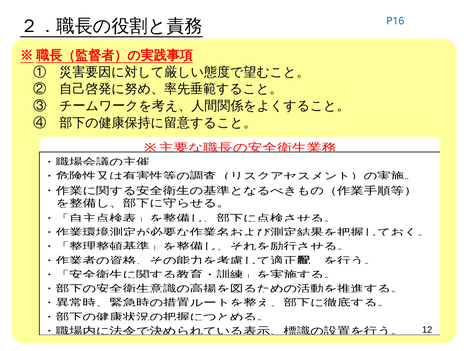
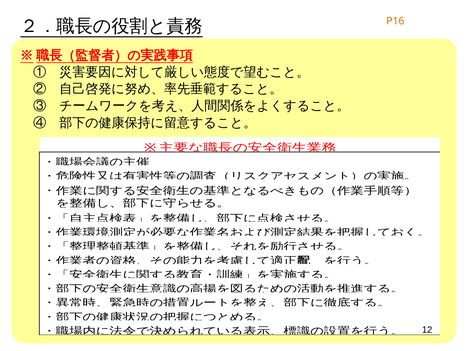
P16 colour: blue -> orange (395, 21)
